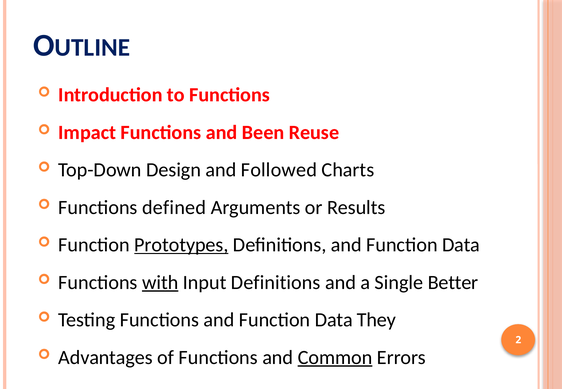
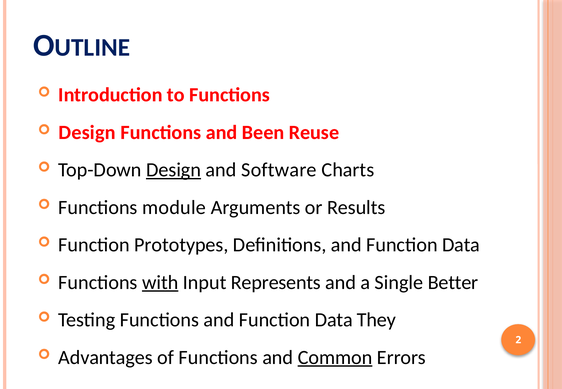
Impact: Impact -> Design (87, 132)
Design underline: none -> present (174, 170)
Followed: Followed -> Software (279, 170)
defined: defined -> module (174, 207)
Prototypes underline: present -> none (181, 245)
Input Definitions: Definitions -> Represents (276, 282)
